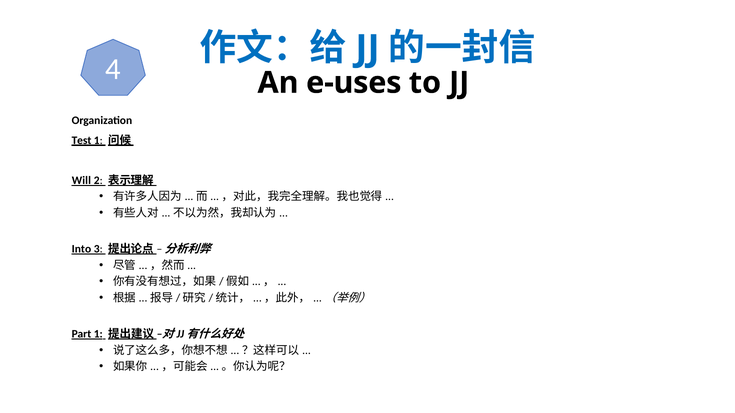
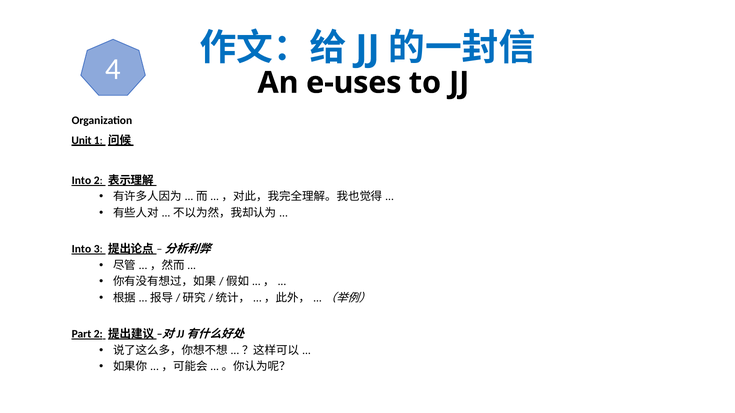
Test: Test -> Unit (82, 141)
Will: Will -> Into (81, 181)
Part 1: 1 -> 2 (98, 334)
